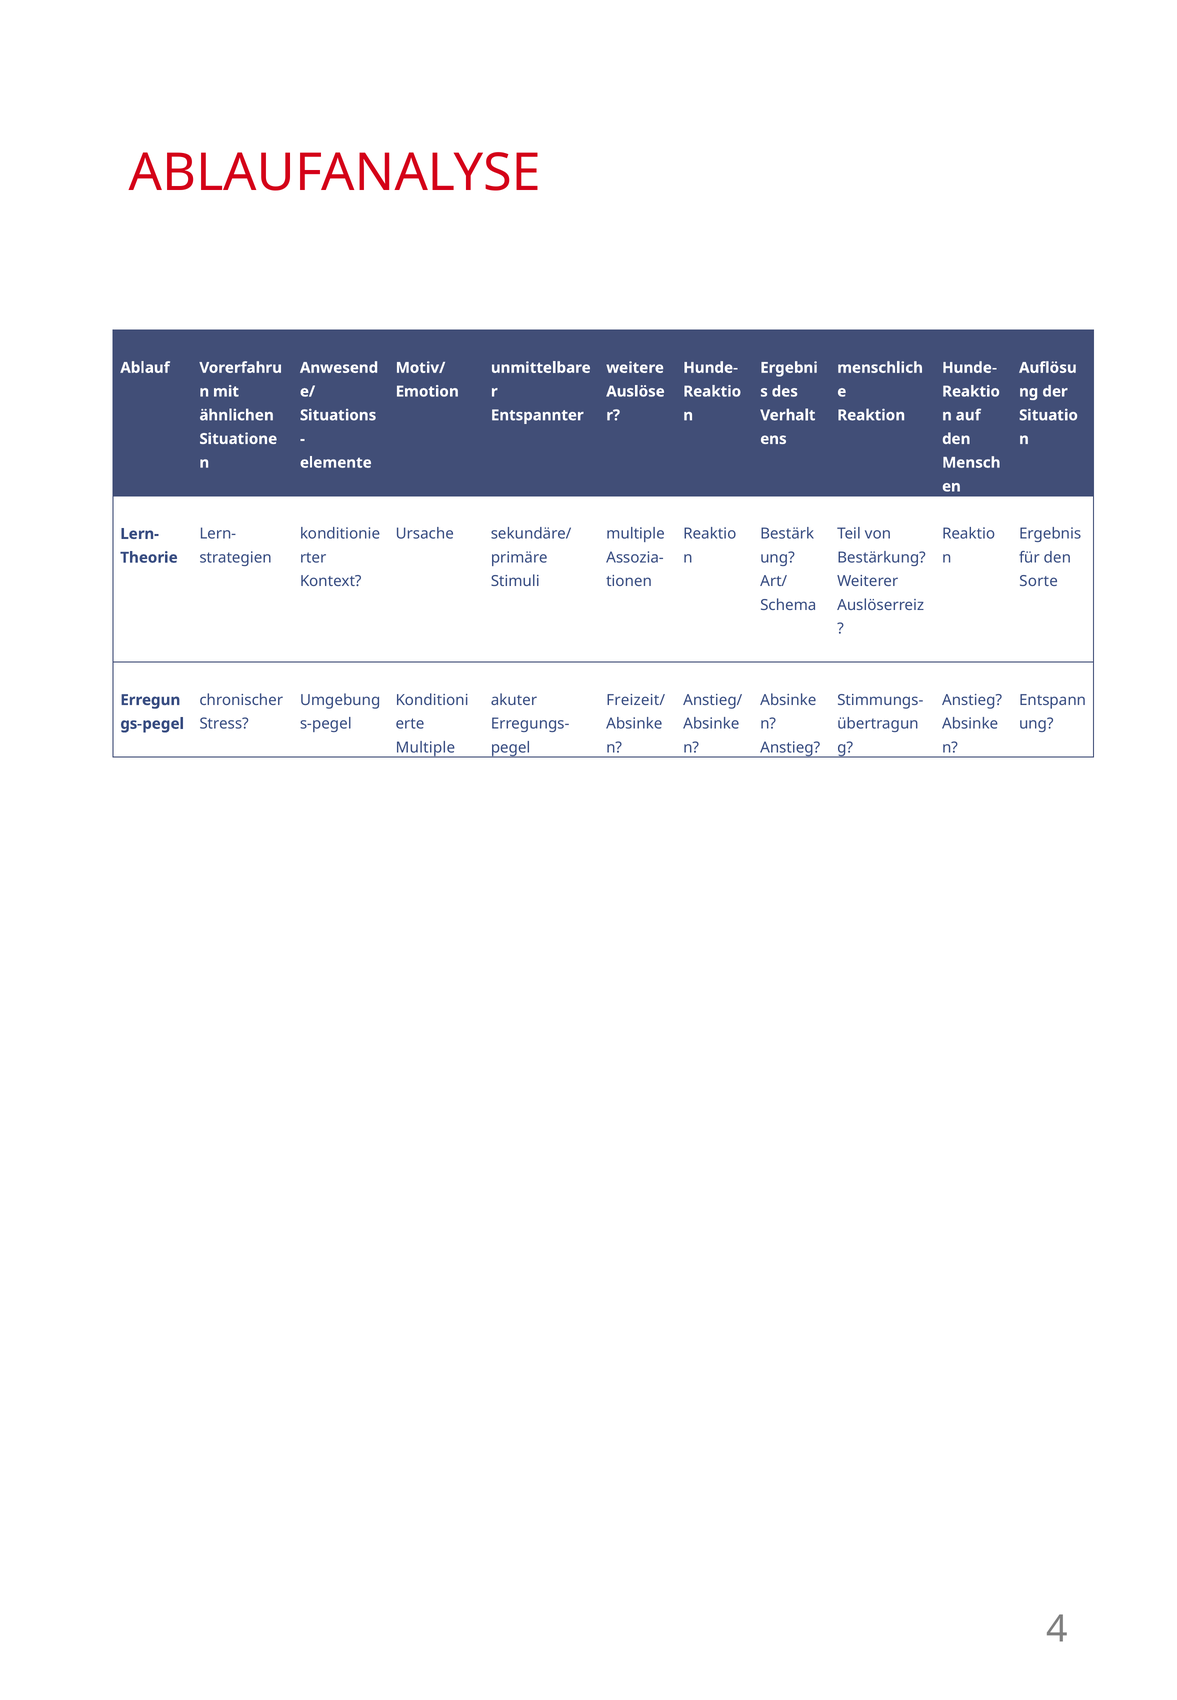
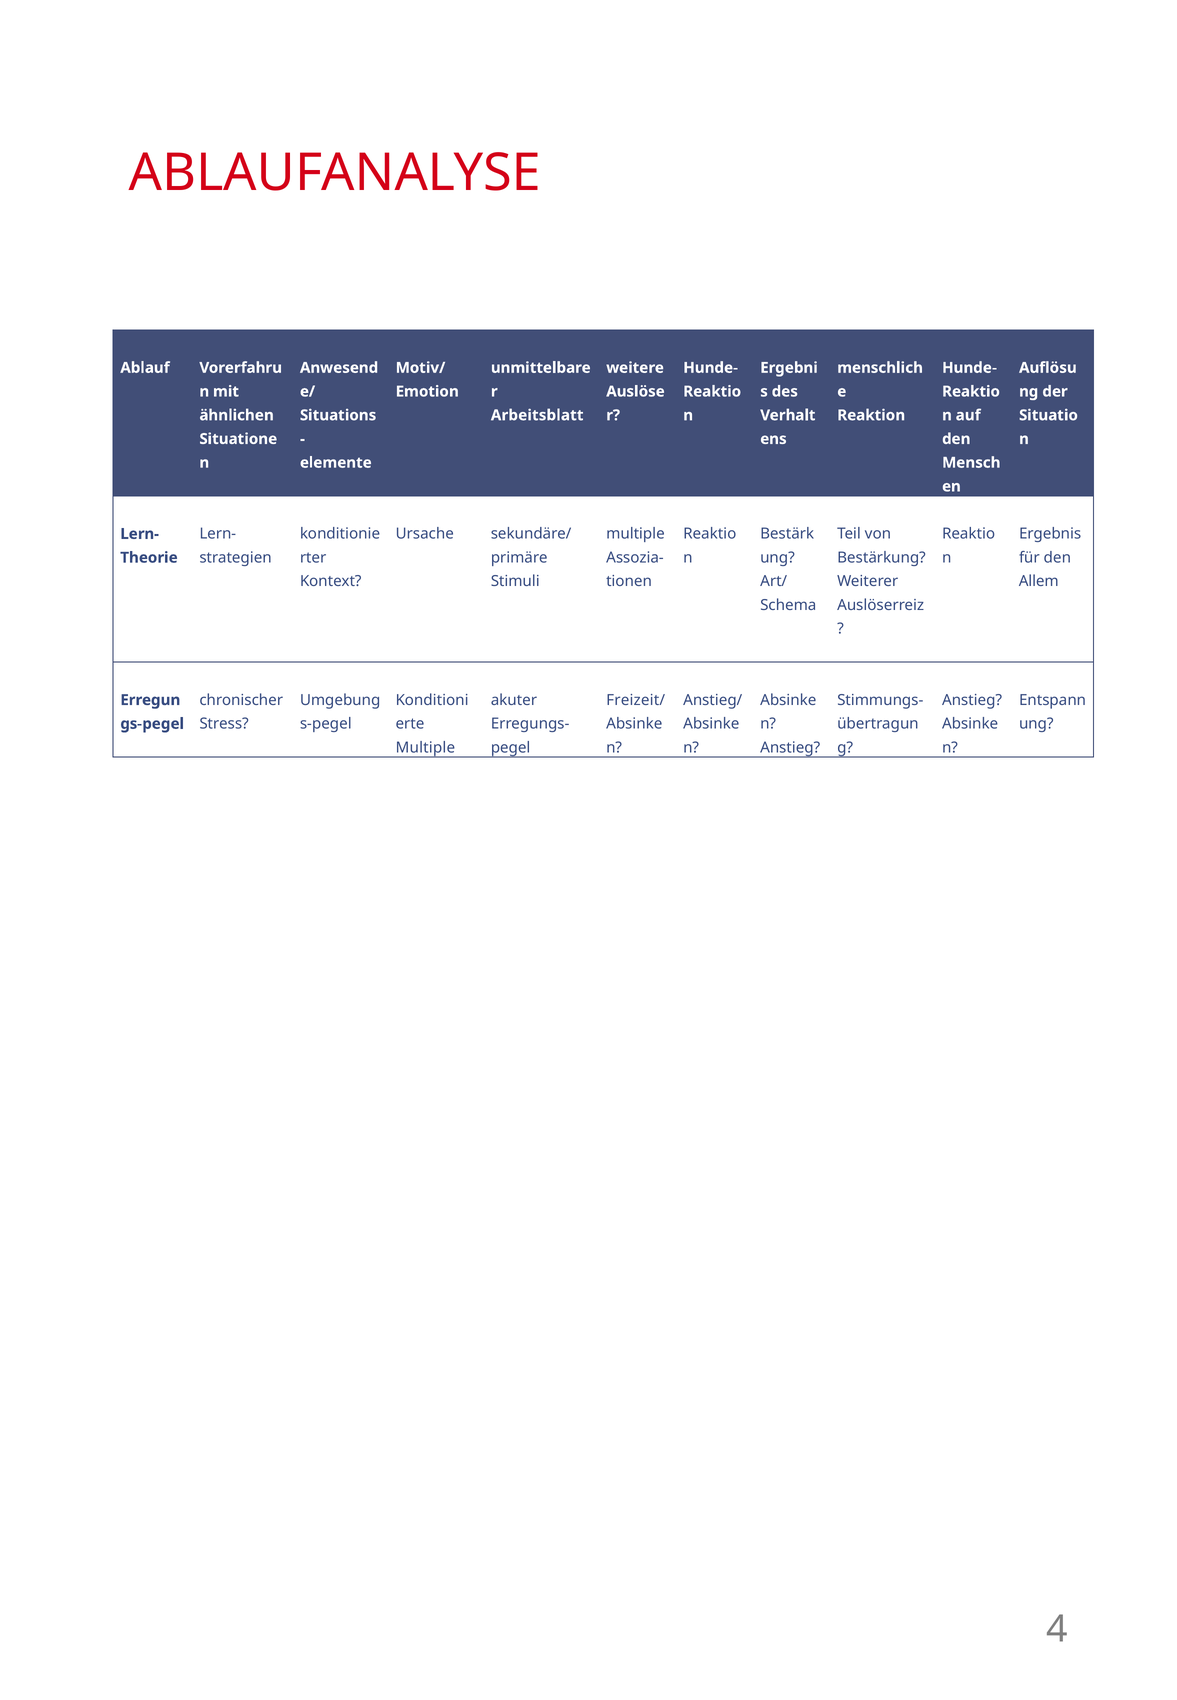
Entspannter: Entspannter -> Arbeitsblatt (537, 415)
Sorte: Sorte -> Allem (1039, 581)
